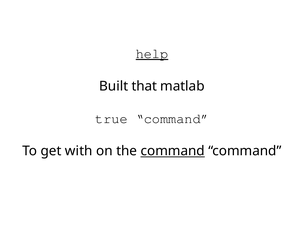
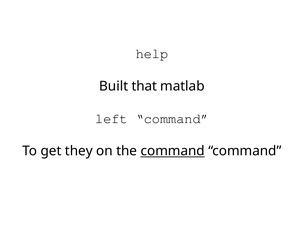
help underline: present -> none (152, 54)
true: true -> left (111, 119)
with: with -> they (79, 151)
